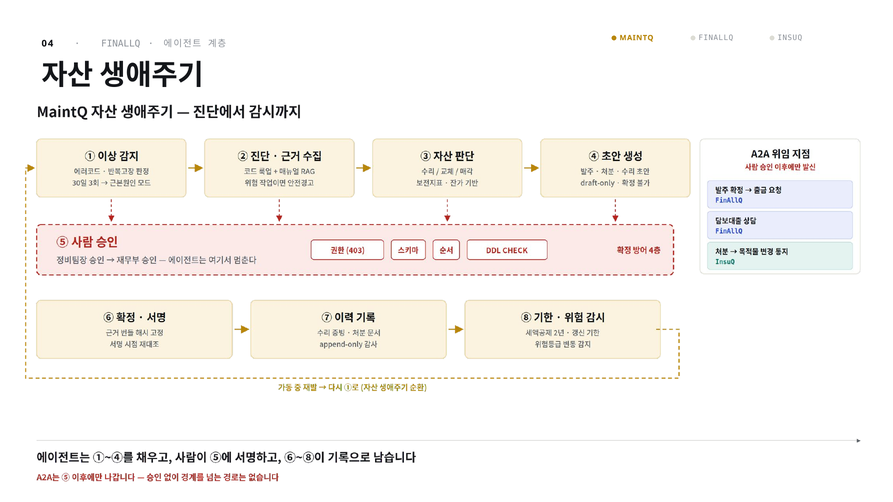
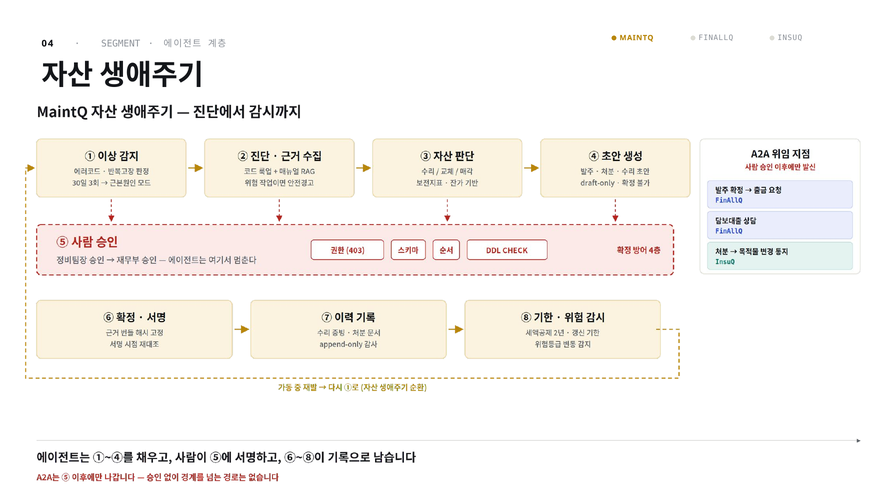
FINALLQ: FINALLQ -> SEGMENT (121, 43)
